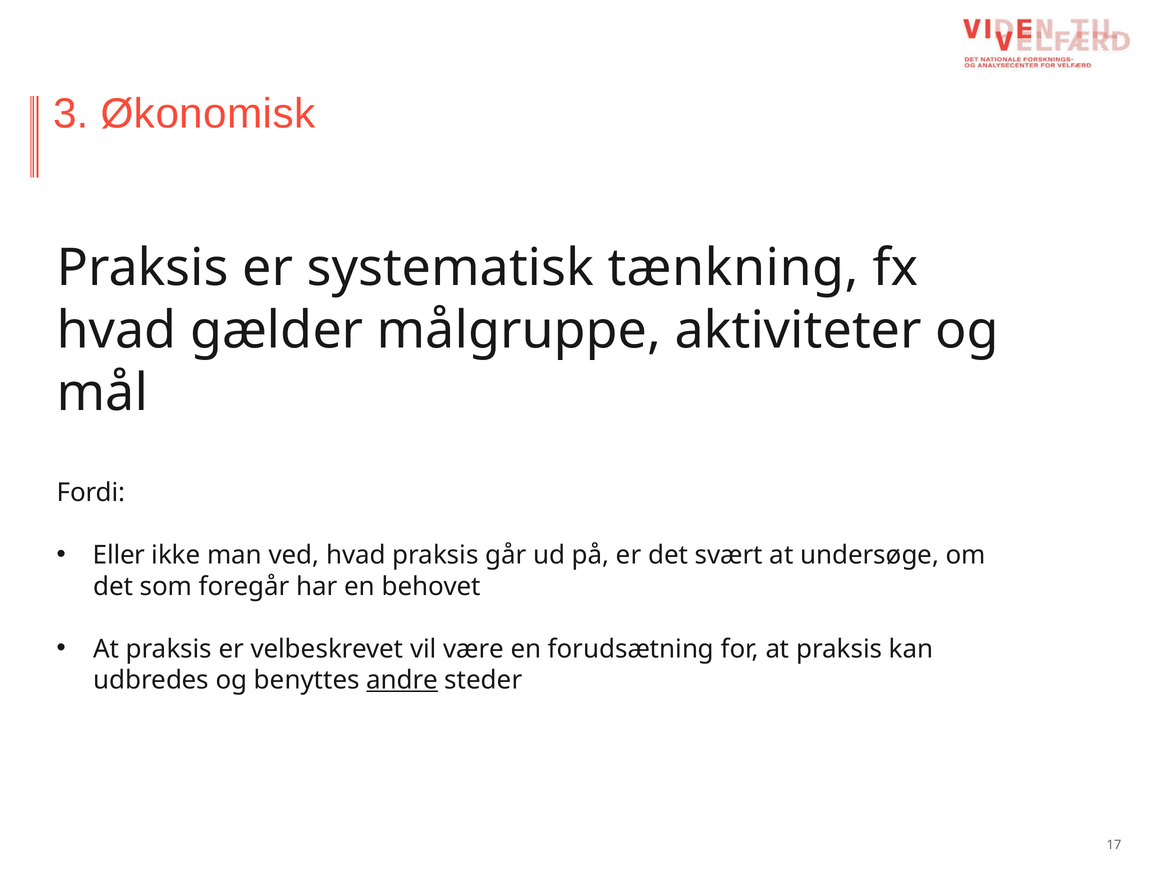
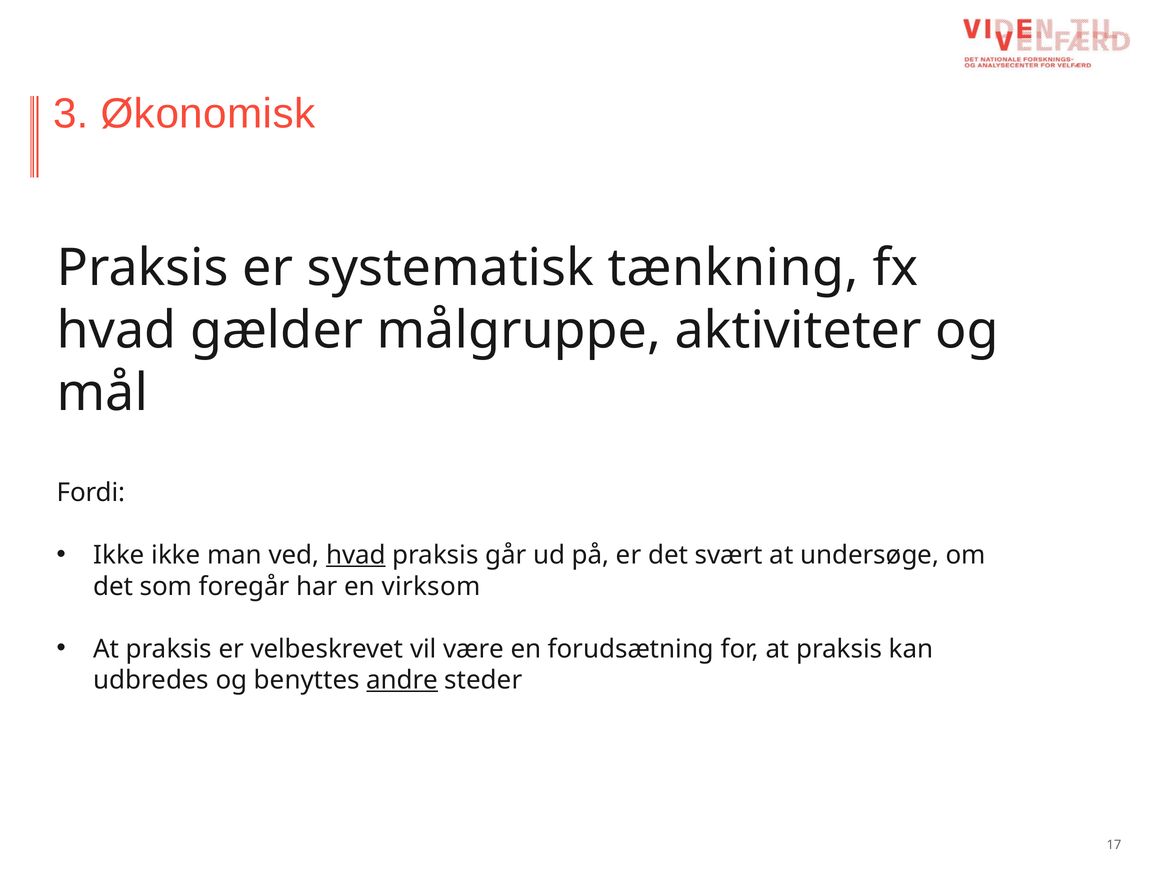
Eller: Eller -> Ikke (119, 555)
hvad underline: none -> present (356, 555)
behovet: behovet -> virksom (431, 586)
